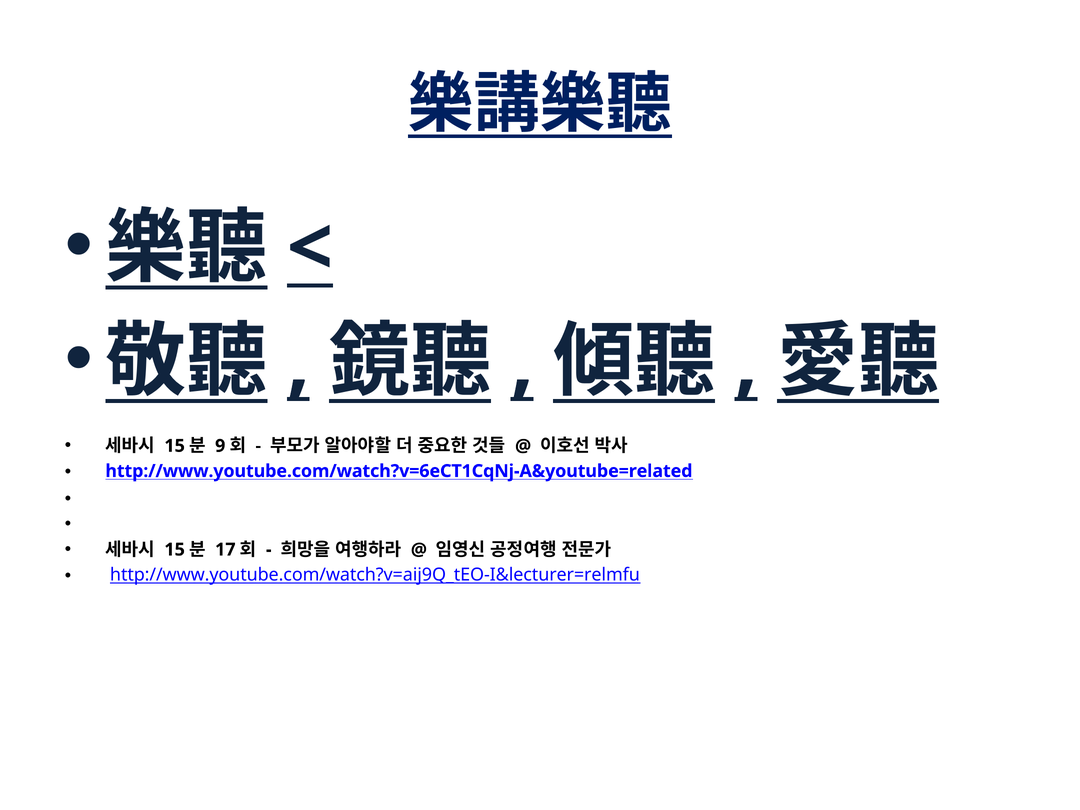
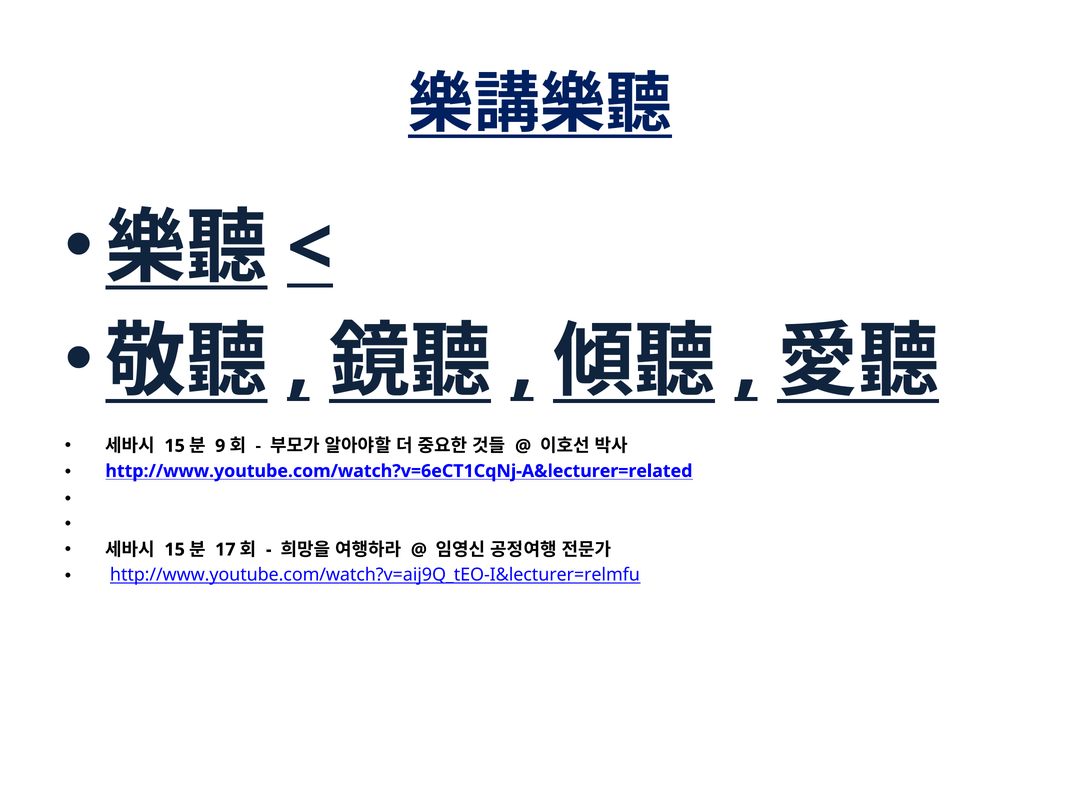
http://www.youtube.com/watch?v=6eCT1CqNj-A&youtube=related: http://www.youtube.com/watch?v=6eCT1CqNj-A&youtube=related -> http://www.youtube.com/watch?v=6eCT1CqNj-A&lecturer=related (399, 471)
